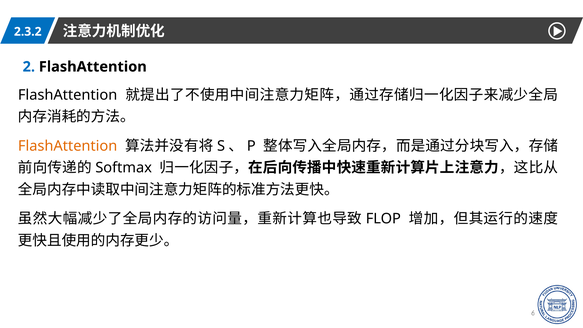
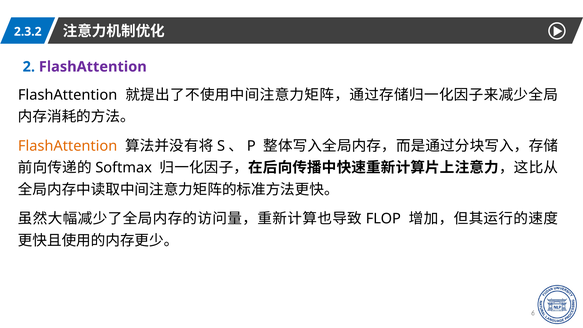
FlashAttention colour: black -> purple (93, 67)
